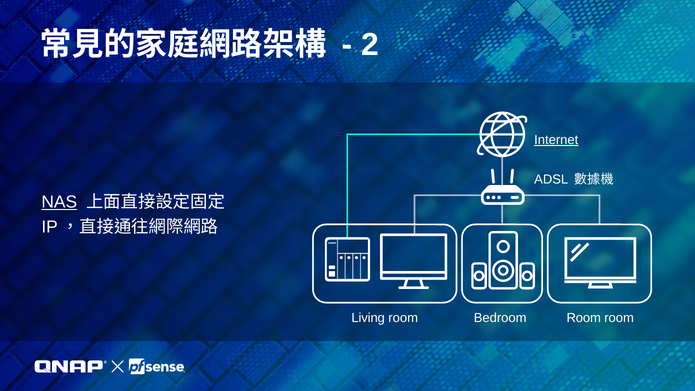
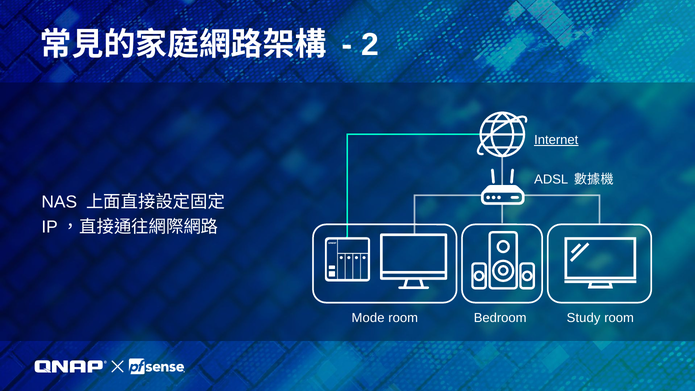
NAS underline: present -> none (59, 202)
Living: Living -> Mode (368, 318)
Room: Room -> Study (584, 318)
